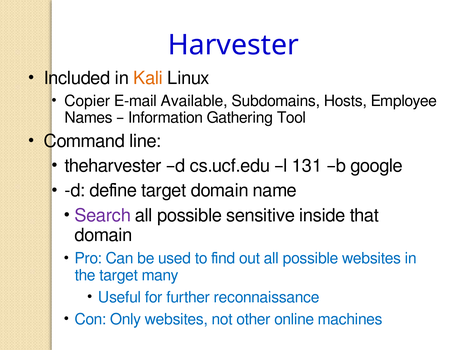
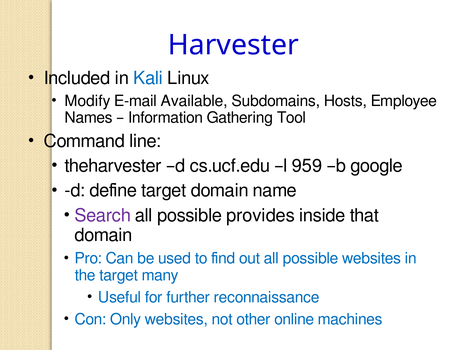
Kali colour: orange -> blue (148, 78)
Copier: Copier -> Modify (87, 101)
131: 131 -> 959 (307, 166)
sensitive: sensitive -> provides (260, 216)
